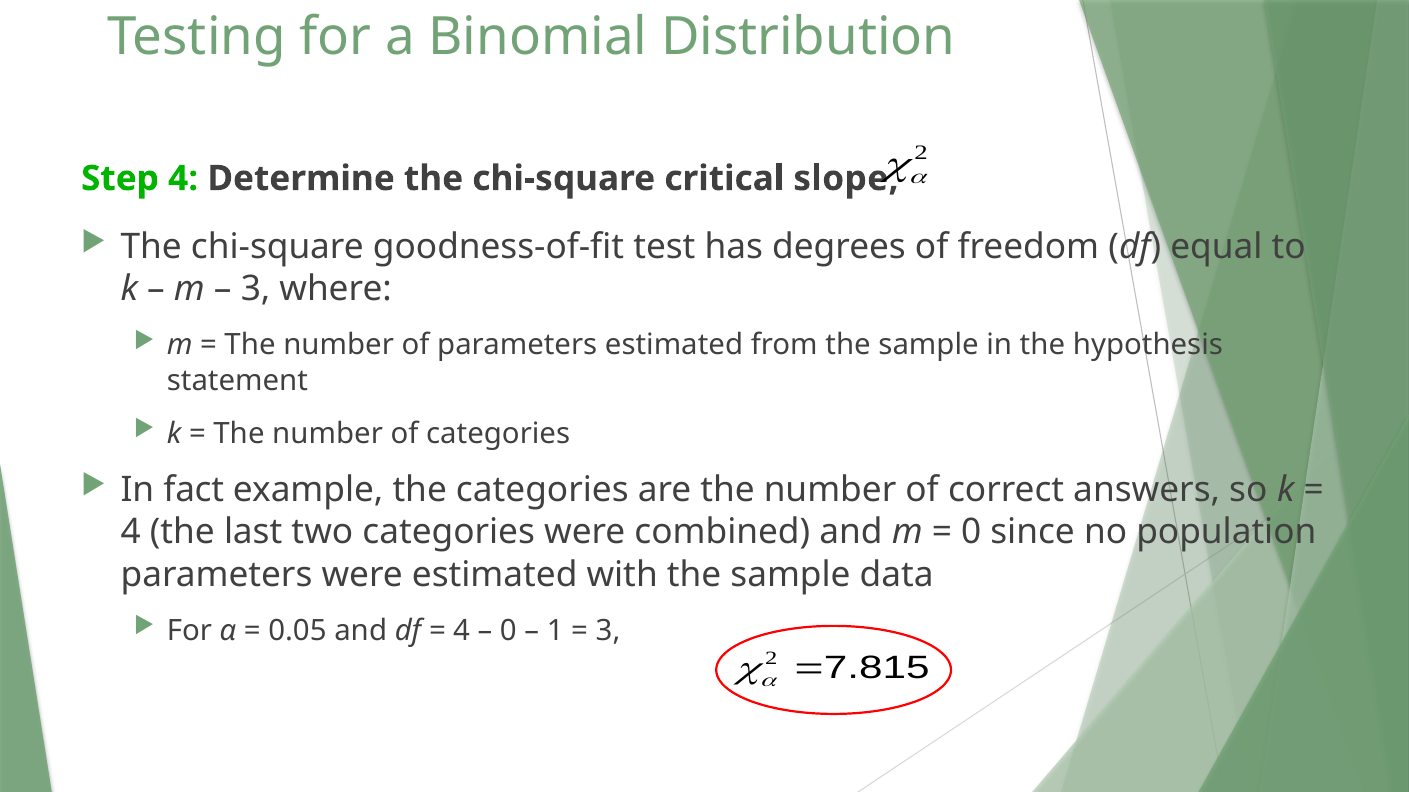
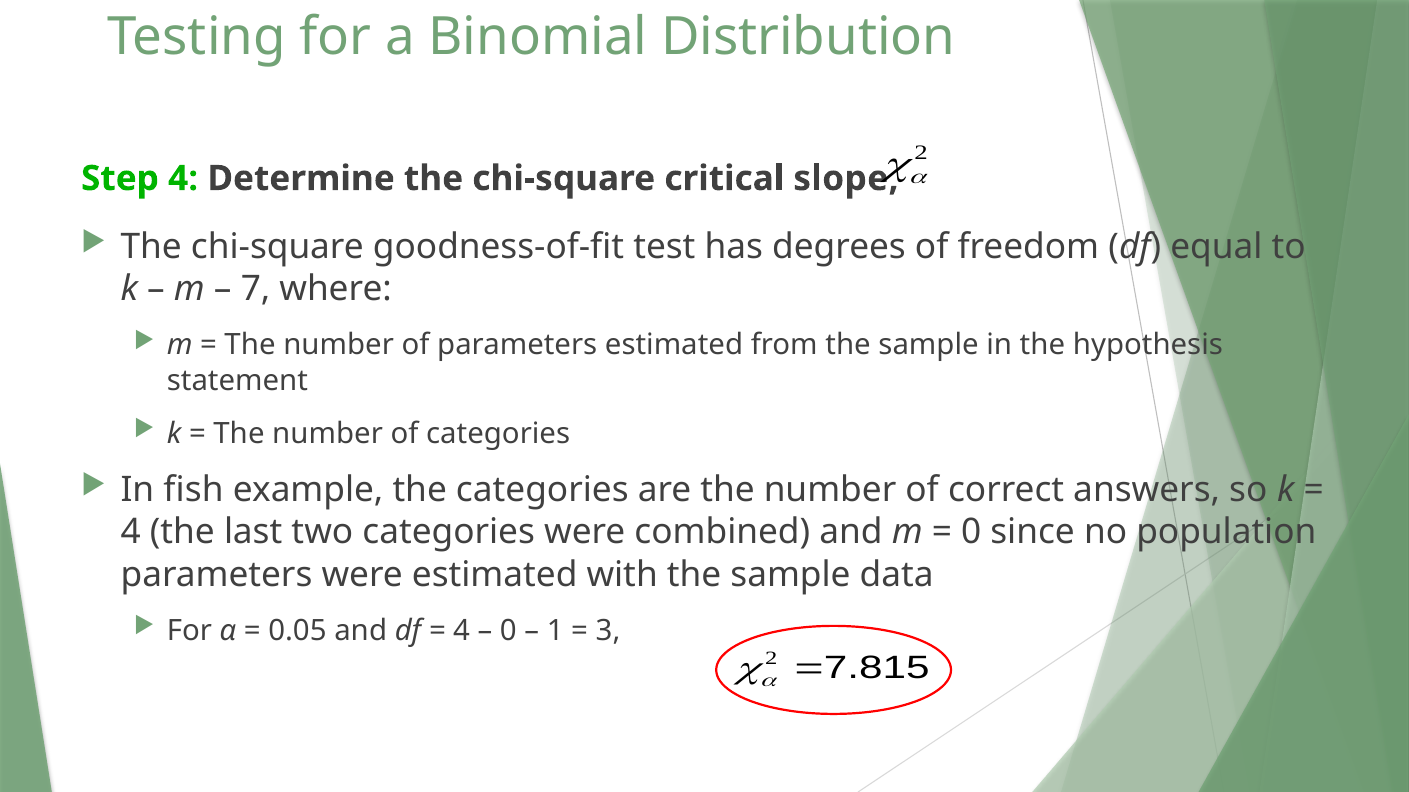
3: 3 -> 7 (256, 290)
fact: fact -> fish (194, 490)
